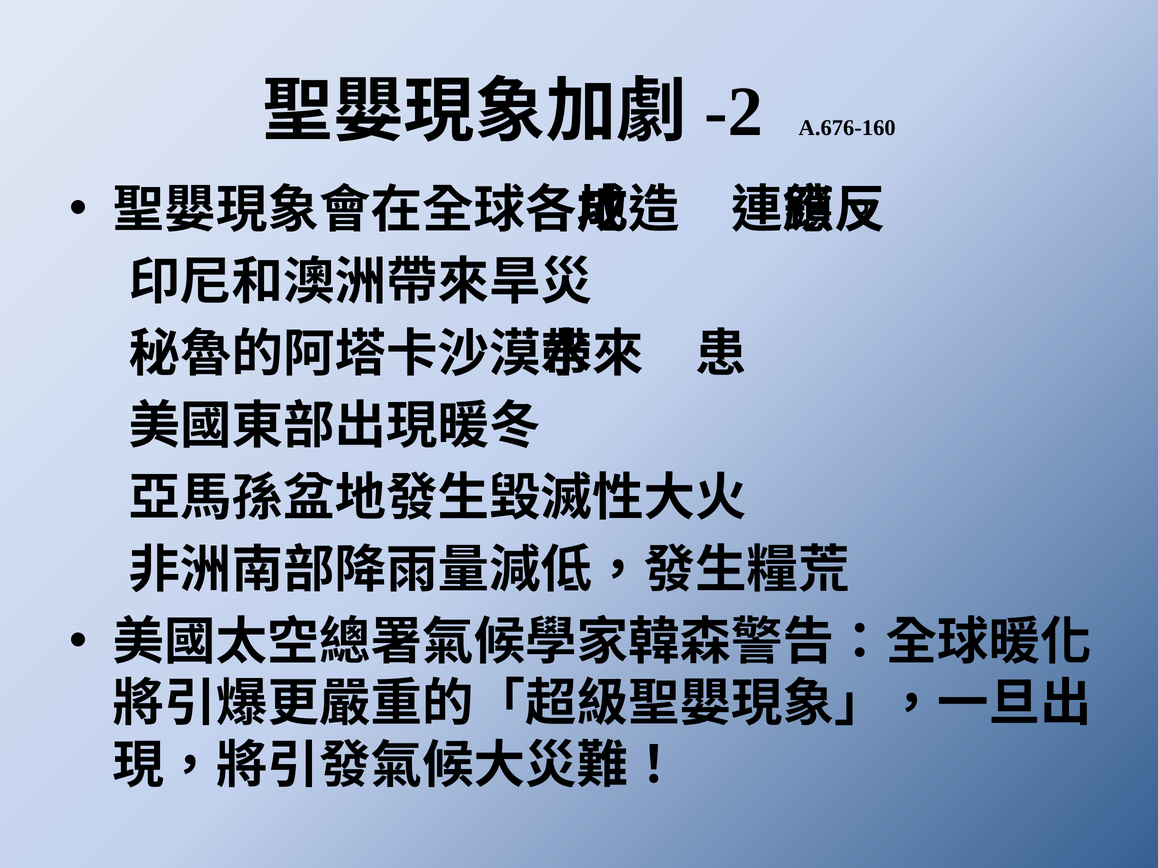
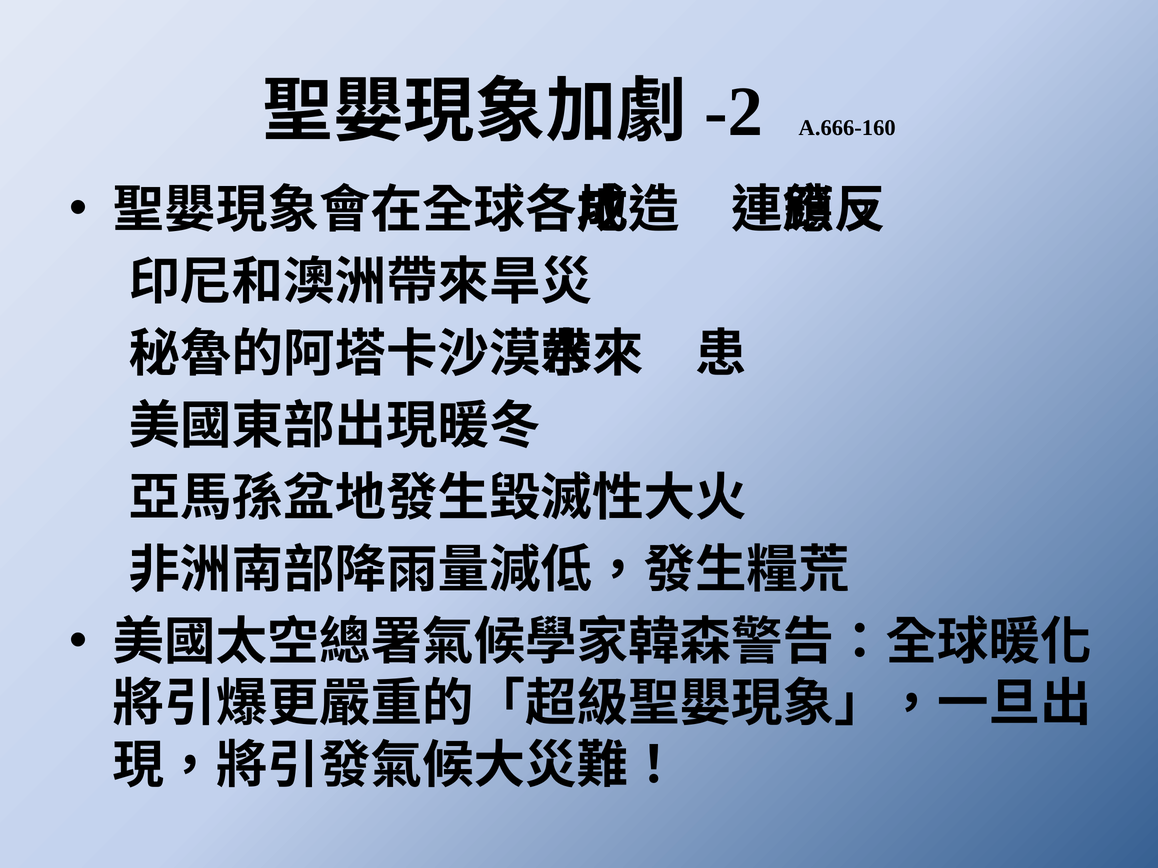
A.676-160: A.676-160 -> A.666-160 (847, 128)
